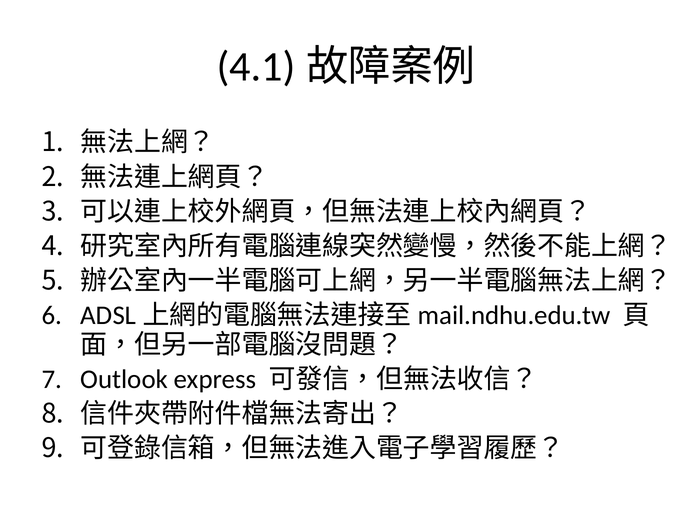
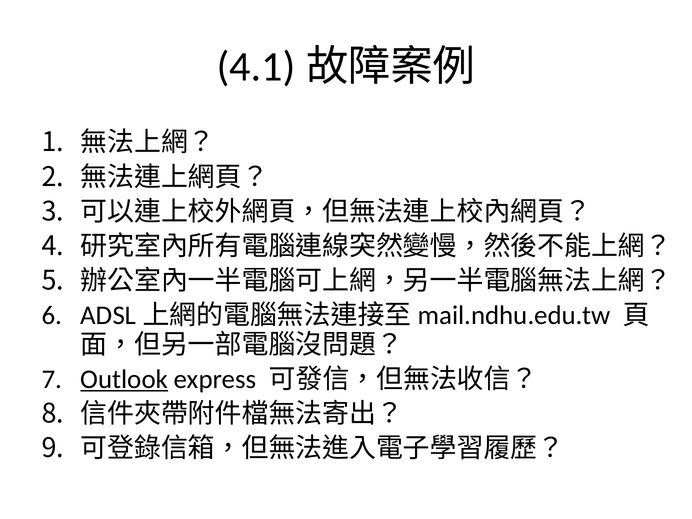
Outlook underline: none -> present (124, 379)
